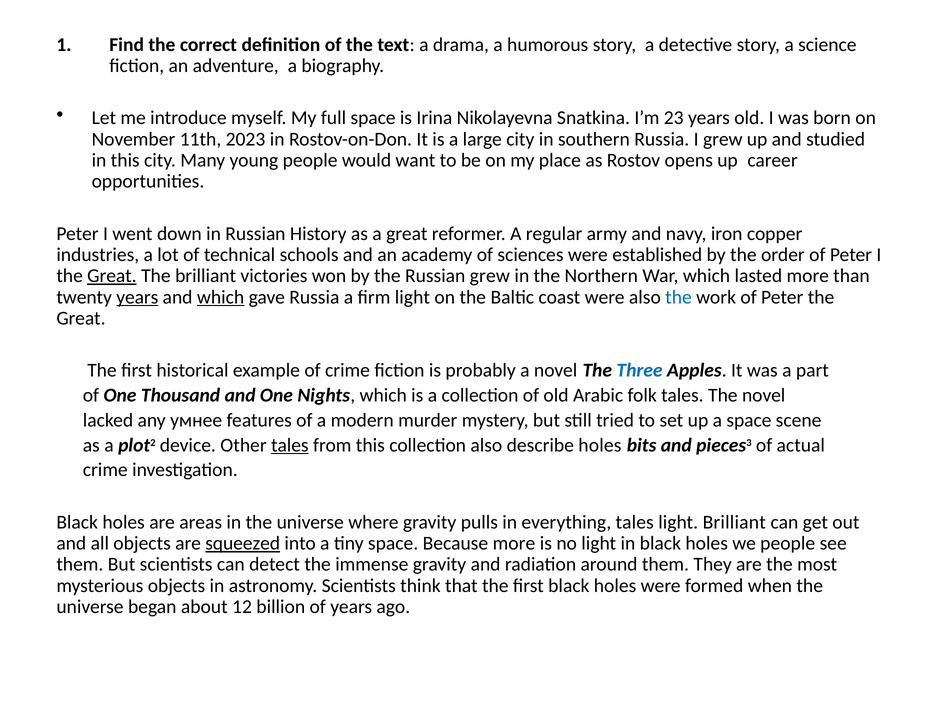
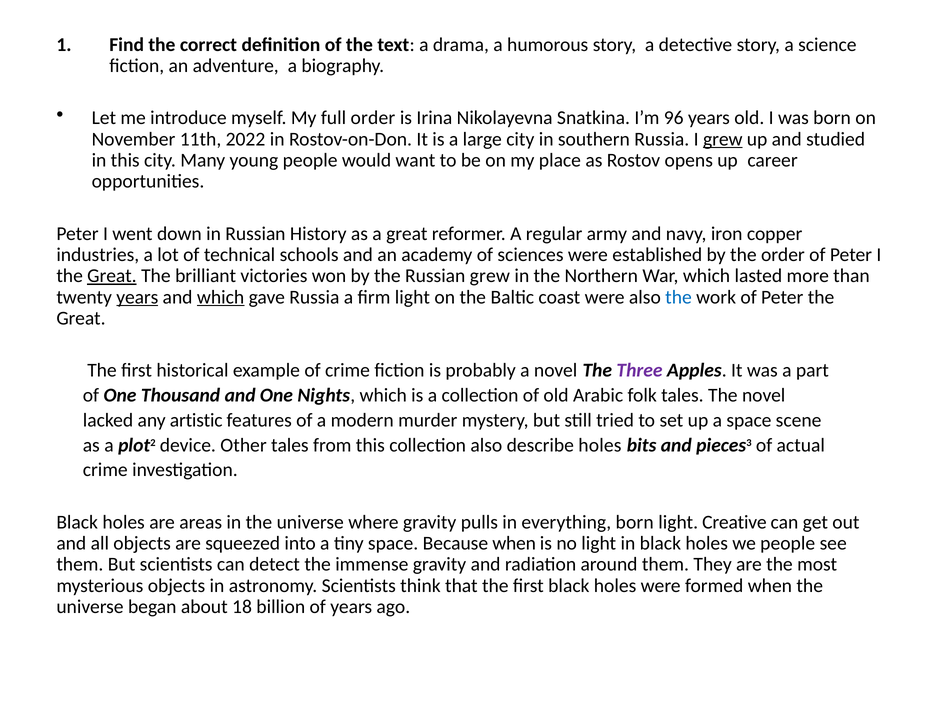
full space: space -> order (373, 118)
23: 23 -> 96 (674, 118)
2023: 2023 -> 2022 (245, 139)
grew underline: none -> present (723, 139)
Three colour: blue -> purple (640, 370)
умнее: умнее -> artistic (196, 420)
tales underline: present -> none (290, 445)
everything tales: tales -> born (635, 522)
light Brilliant: Brilliant -> Creative (734, 522)
squeezed underline: present -> none (243, 543)
Because more: more -> when (514, 543)
12: 12 -> 18 (242, 607)
